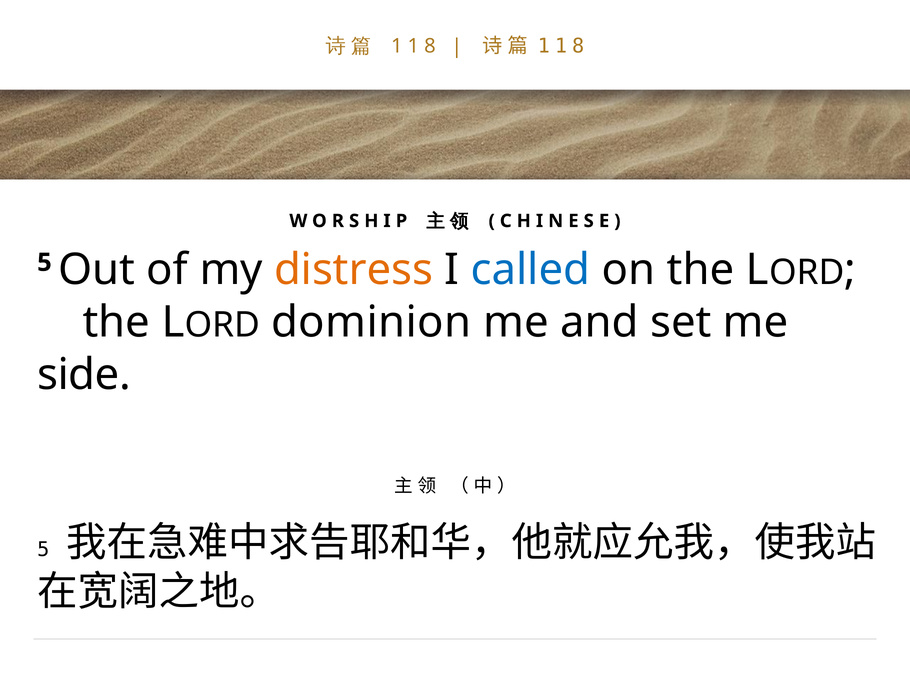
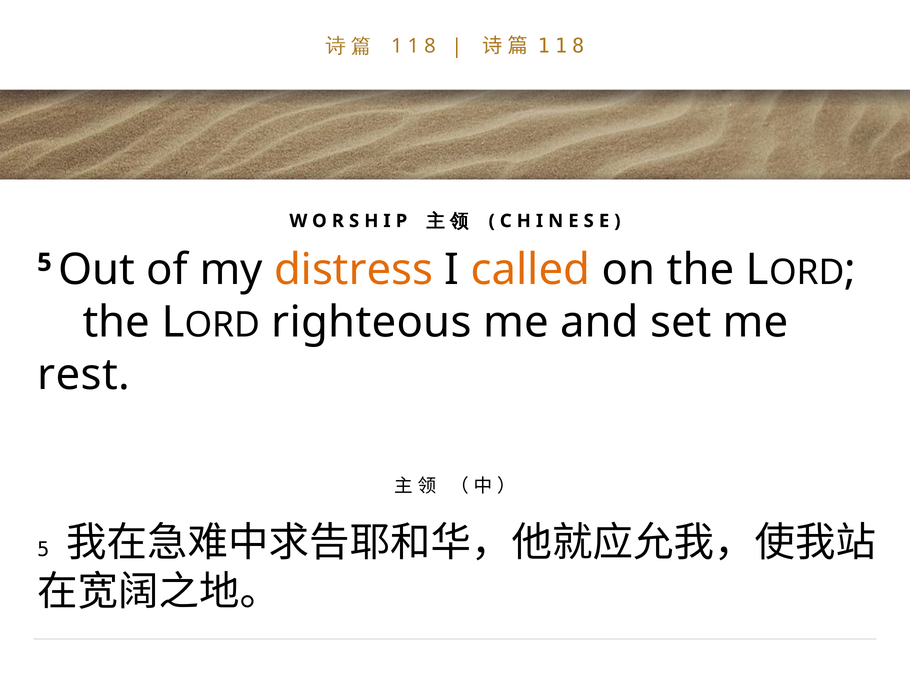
called colour: blue -> orange (530, 269)
dominion: dominion -> righteous (371, 322)
side: side -> rest (84, 374)
